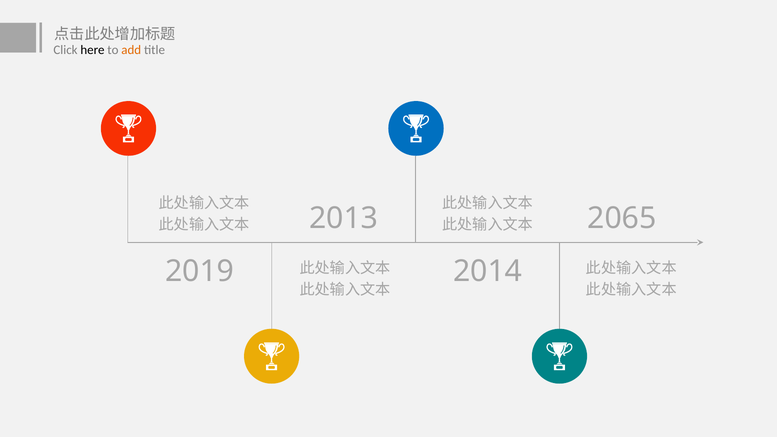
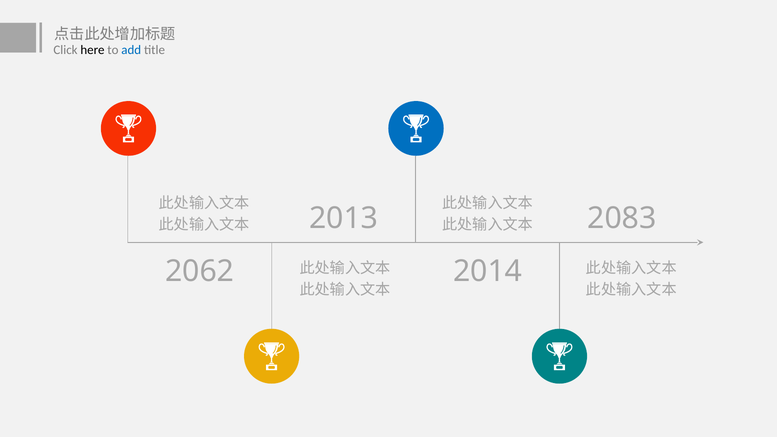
add colour: orange -> blue (131, 50)
2065: 2065 -> 2083 (622, 219)
2019: 2019 -> 2062 (200, 271)
